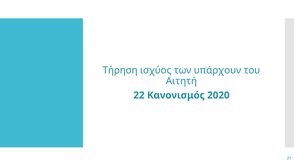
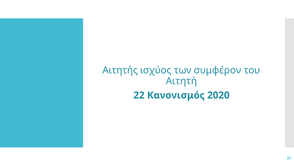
Τήρηση: Τήρηση -> Αιτητής (120, 70)
υπάρχουν: υπάρχουν -> συμφέρον (218, 70)
